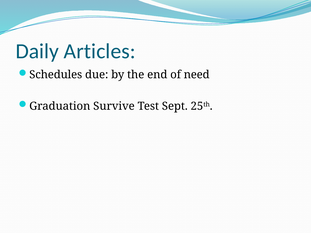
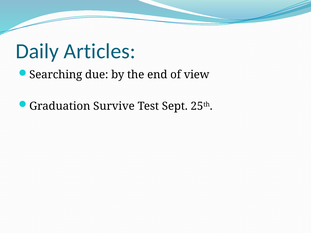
Schedules: Schedules -> Searching (56, 75)
need: need -> view (197, 75)
